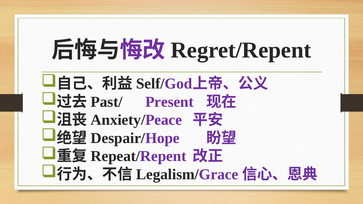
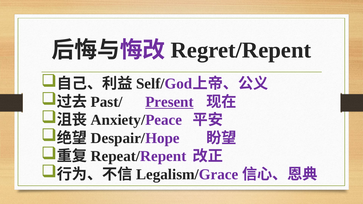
Present underline: none -> present (169, 102)
